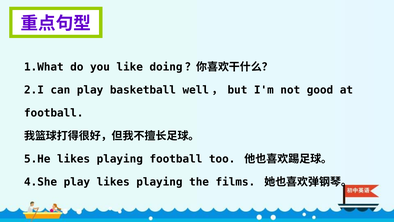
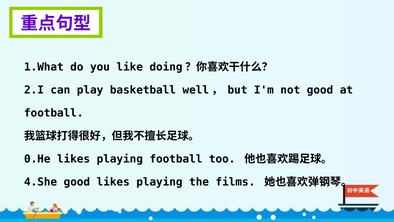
5.He: 5.He -> 0.He (37, 159)
4.She play: play -> good (77, 182)
